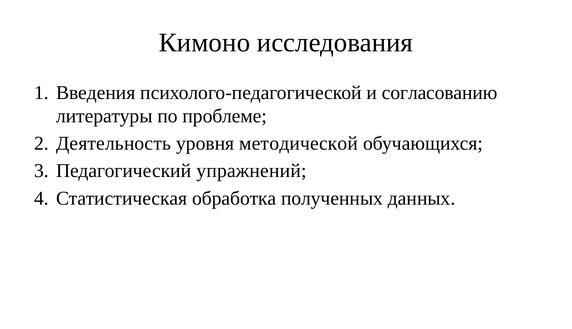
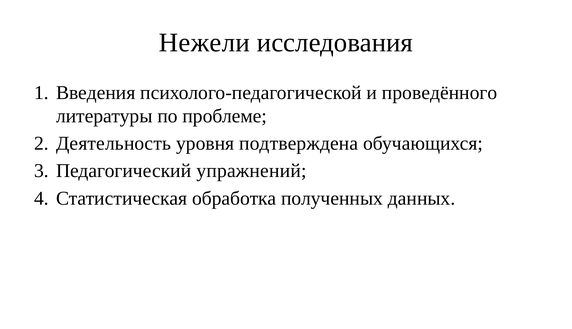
Кимоно: Кимоно -> Нежели (204, 43)
согласованию: согласованию -> проведённого (440, 93)
методической: методической -> подтверждена (299, 144)
